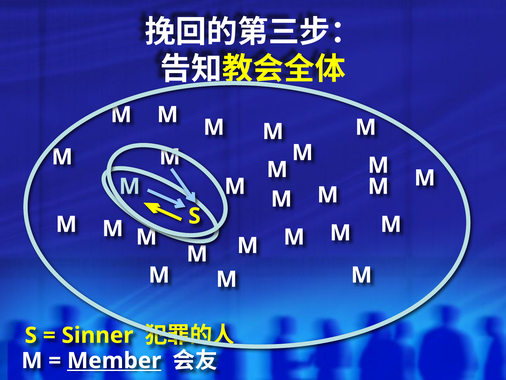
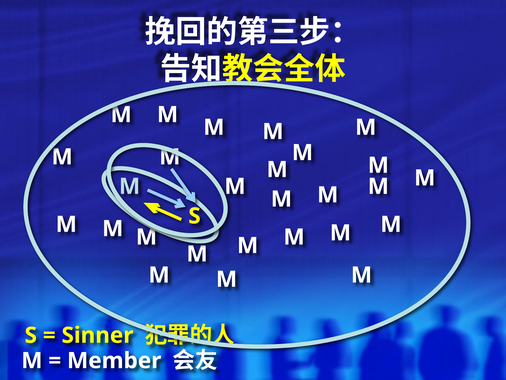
Member underline: present -> none (114, 360)
